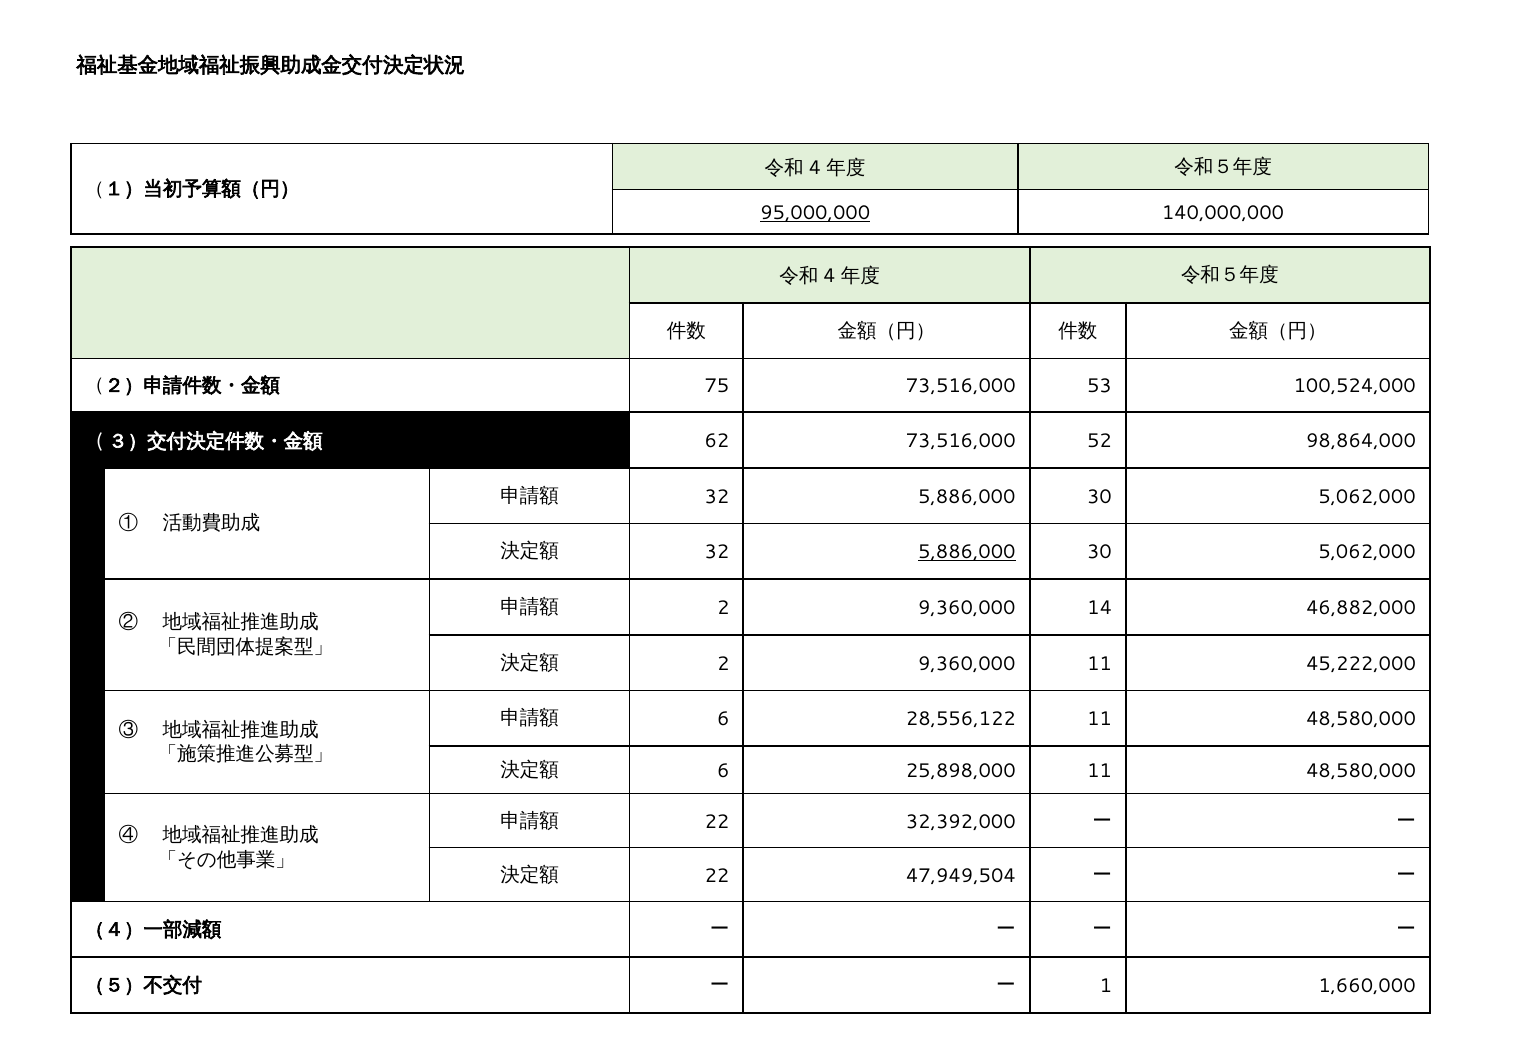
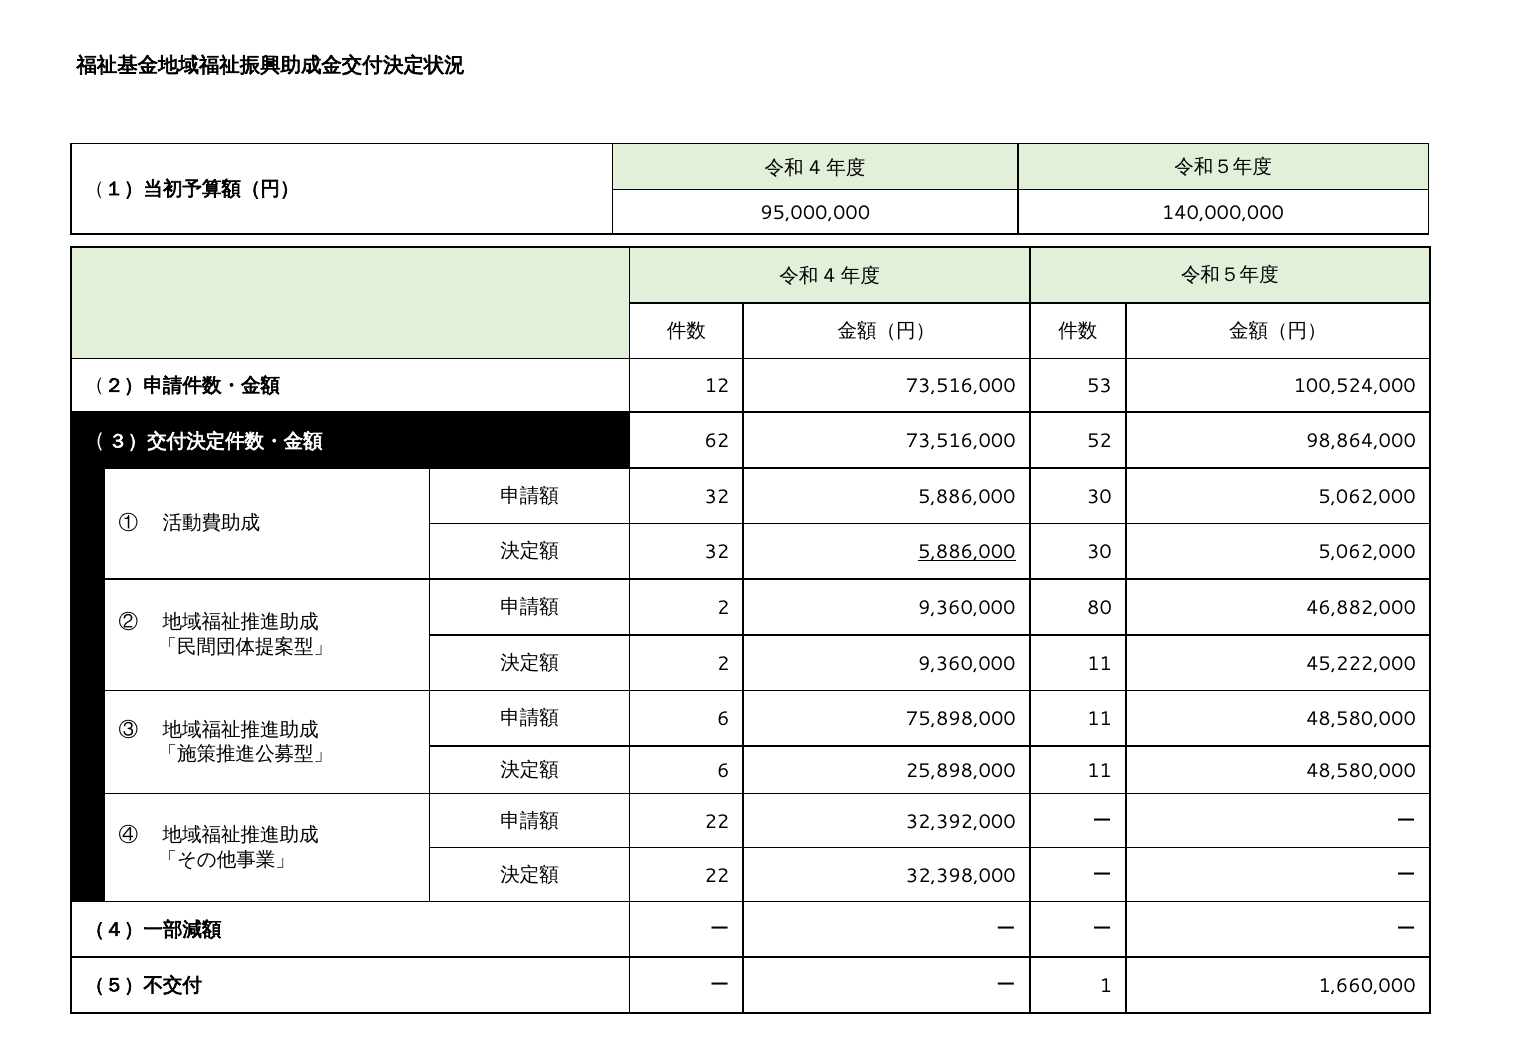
95,000,000 underline: present -> none (815, 213)
75: 75 -> 12 (717, 386)
14: 14 -> 80 (1100, 608)
28,556,122: 28,556,122 -> 75,898,000 (961, 719)
47,949,504: 47,949,504 -> 32,398,000 (961, 876)
